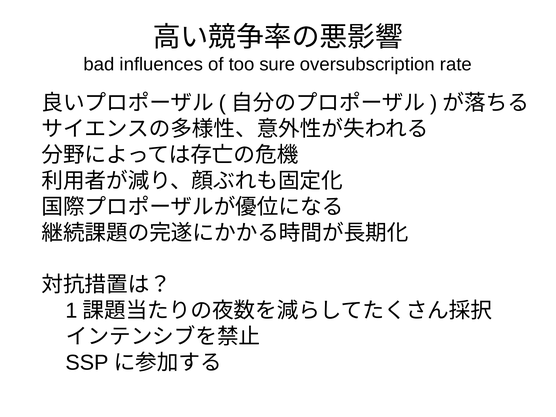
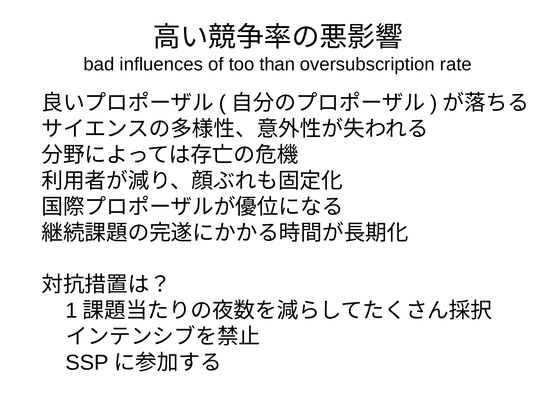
sure: sure -> than (277, 64)
